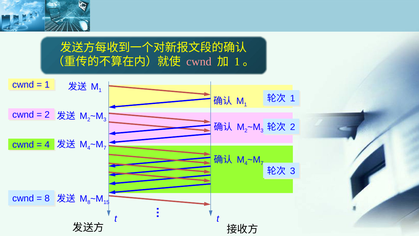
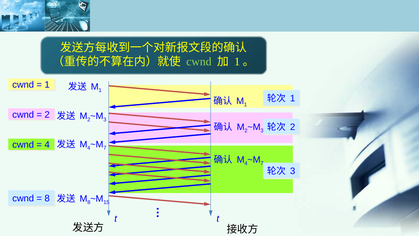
cwnd colour: pink -> light green (199, 62)
